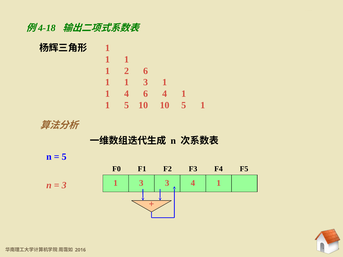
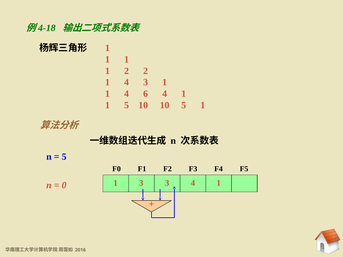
2 6: 6 -> 2 (146, 71)
1: 1 -> 4 (127, 82)
3: 3 -> 0 (64, 185)
